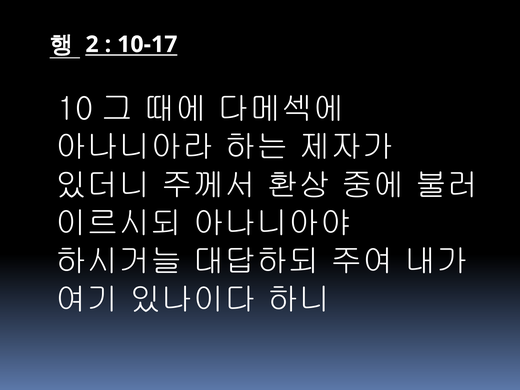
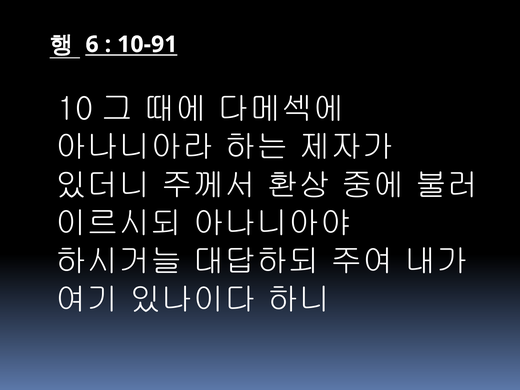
2: 2 -> 6 (92, 44)
10-17: 10-17 -> 10-91 (147, 44)
